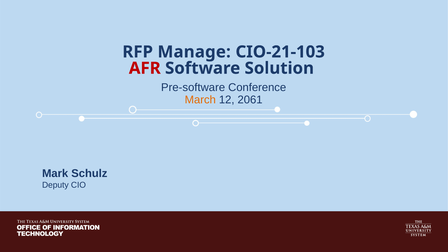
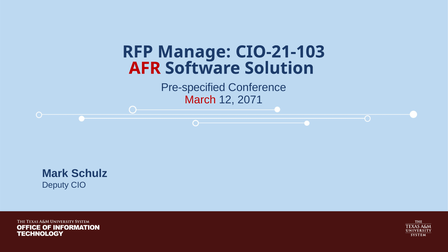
Pre-software: Pre-software -> Pre-specified (193, 88)
March colour: orange -> red (200, 100)
2061: 2061 -> 2071 (250, 100)
